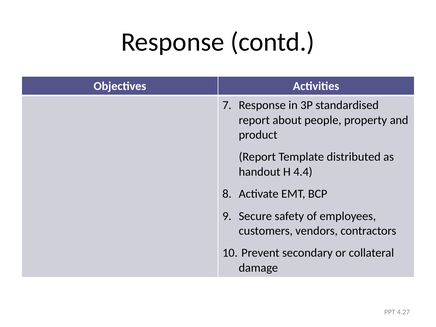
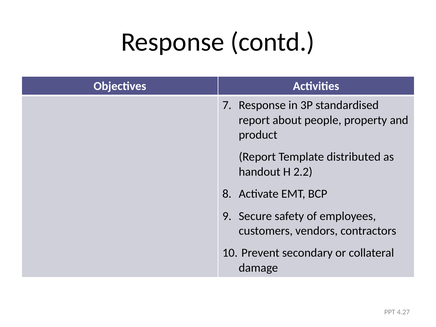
4.4: 4.4 -> 2.2 (303, 172)
